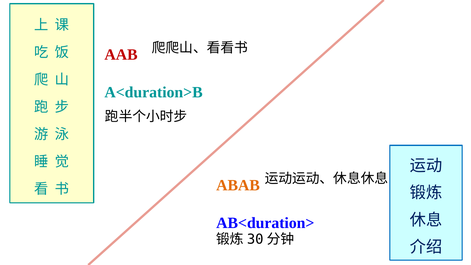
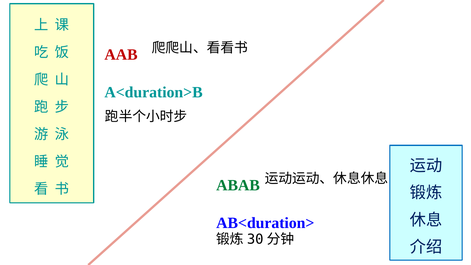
ABAB colour: orange -> green (238, 185)
